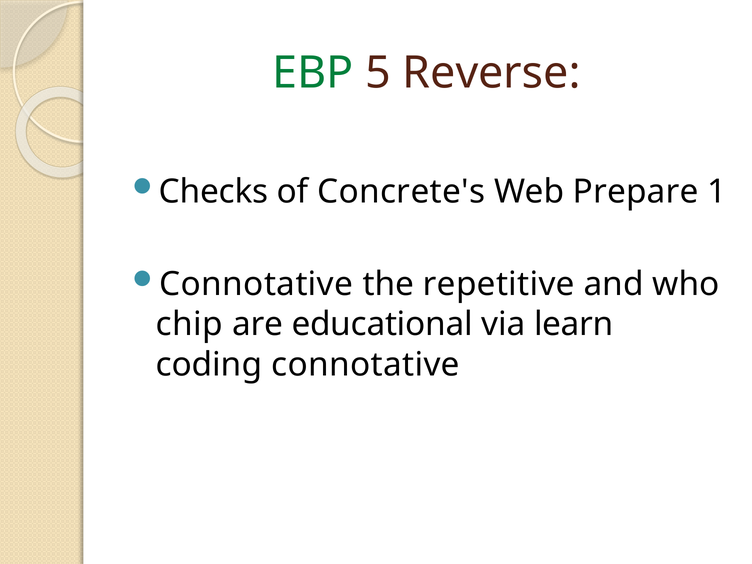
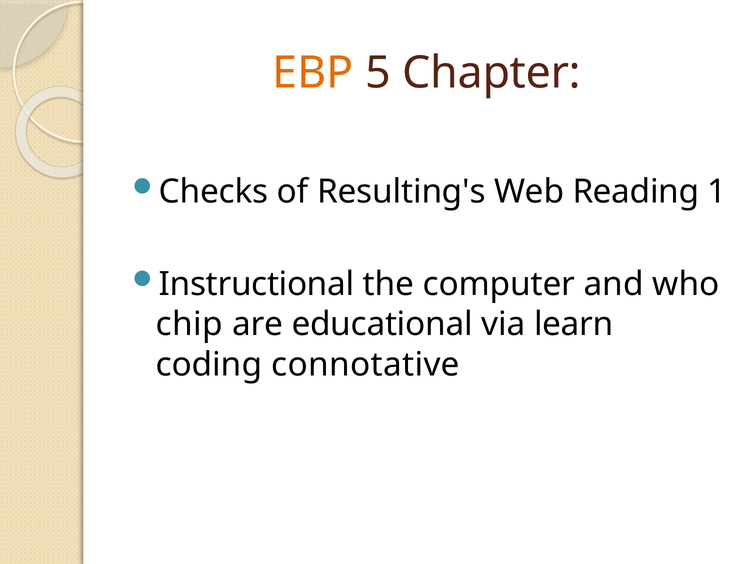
EBP colour: green -> orange (313, 73)
Reverse: Reverse -> Chapter (492, 73)
Concrete's: Concrete's -> Resulting's (401, 192)
Prepare: Prepare -> Reading (636, 192)
Connotative: Connotative -> Instructional (257, 284)
repetitive: repetitive -> computer (499, 284)
